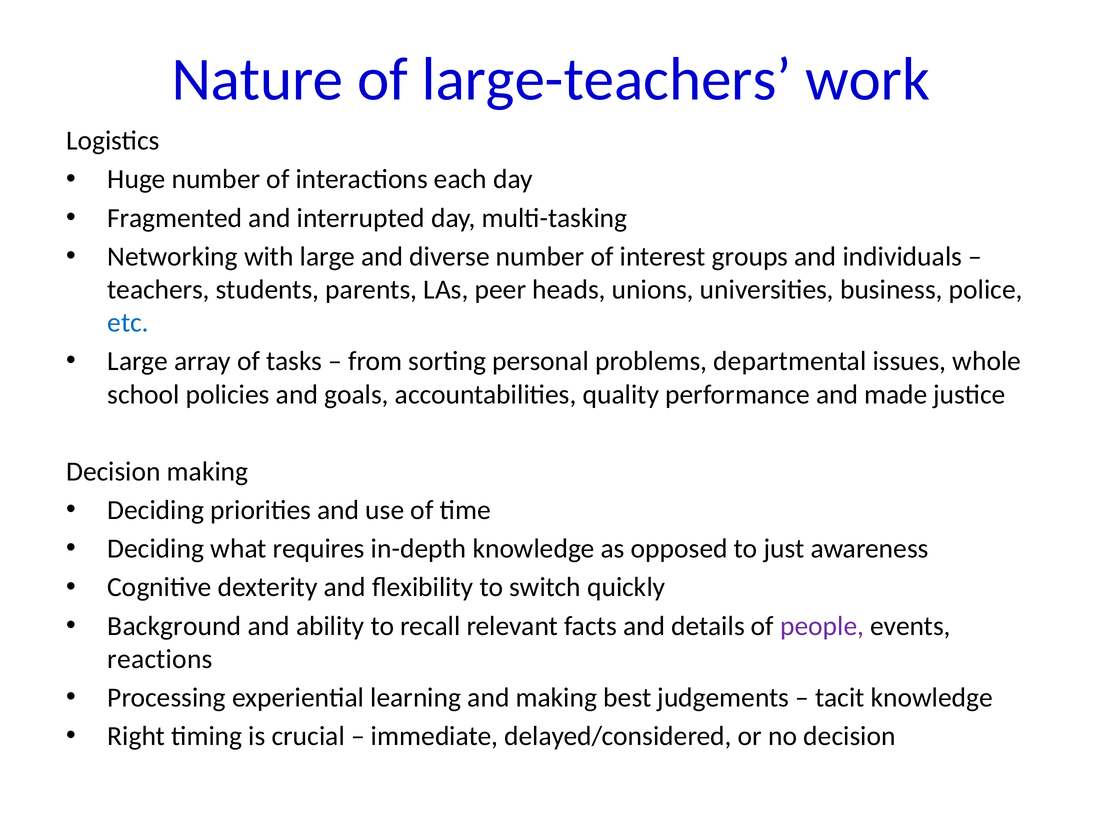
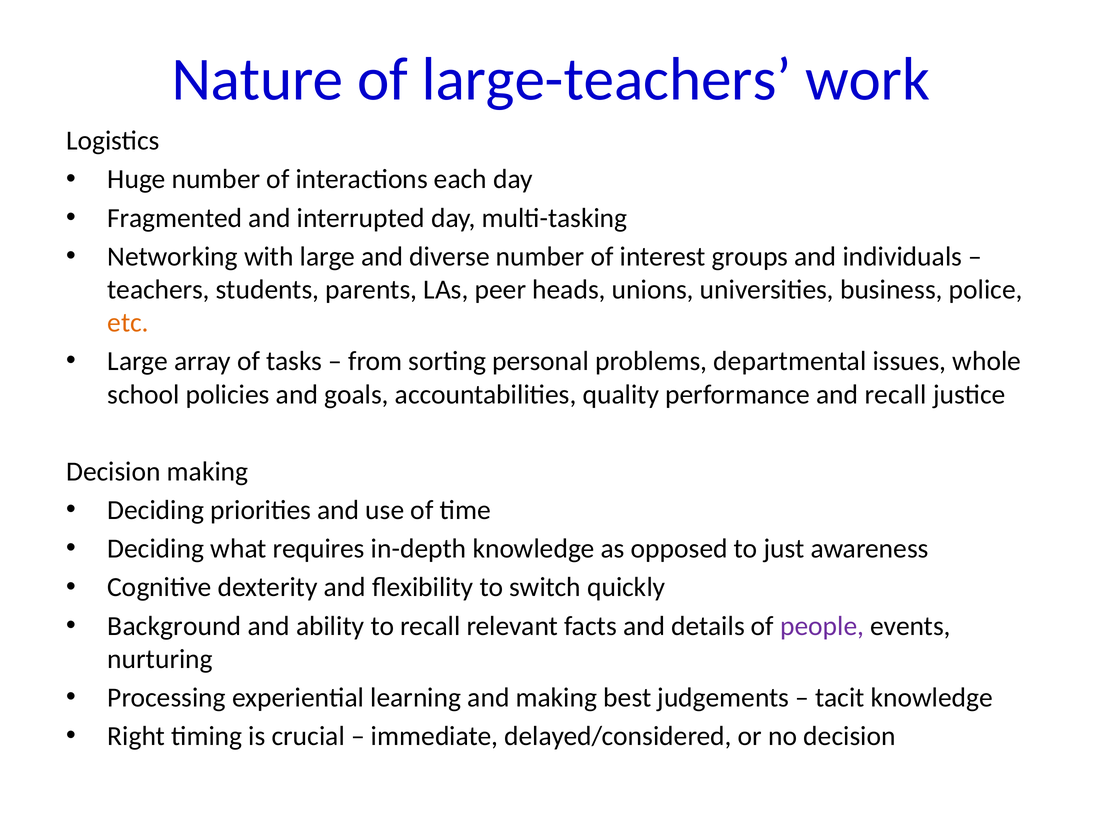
etc colour: blue -> orange (128, 323)
and made: made -> recall (896, 394)
reactions: reactions -> nurturing (160, 659)
